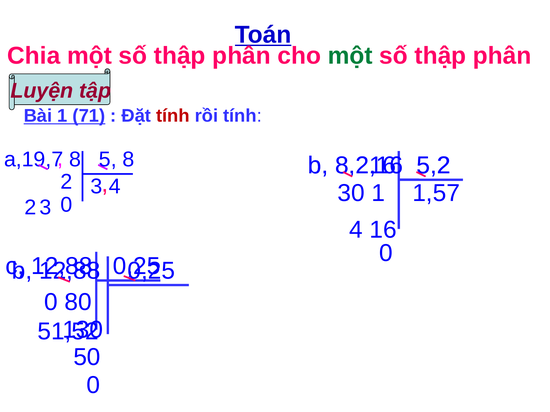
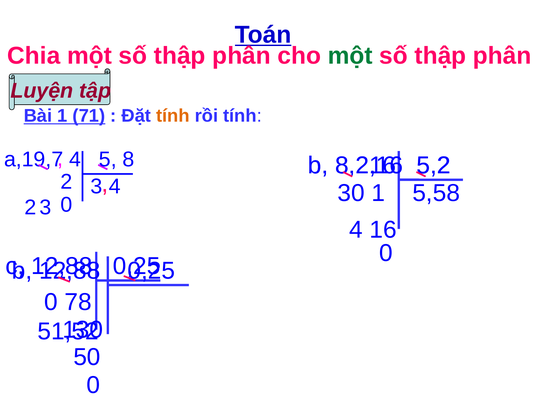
tính colour: red -> orange (173, 116)
8: 8 -> 4 (75, 160)
1,57: 1,57 -> 5,58 (436, 193)
80: 80 -> 78 (78, 303)
